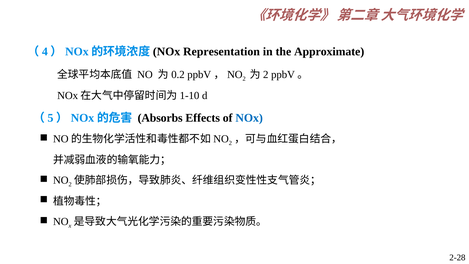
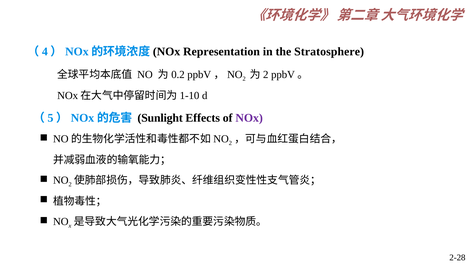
Approximate: Approximate -> Stratosphere (329, 52)
Absorbs: Absorbs -> Sunlight (160, 118)
NOx colour: blue -> purple (249, 118)
